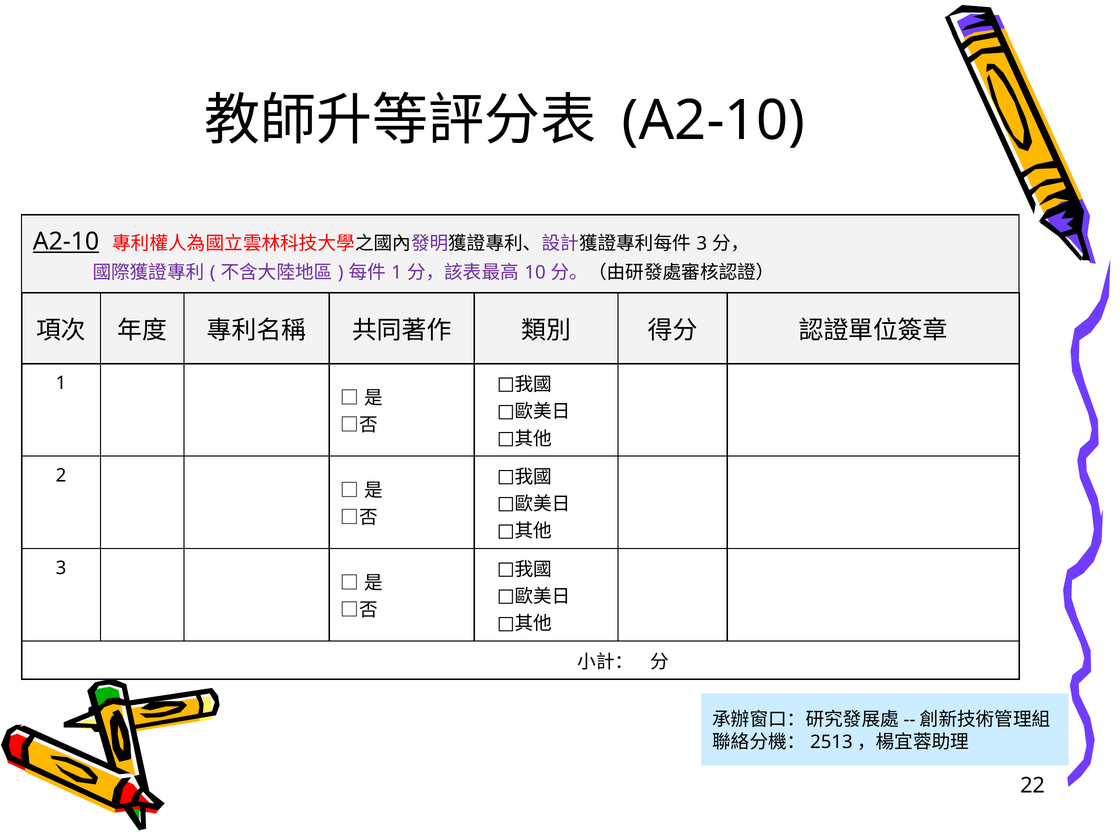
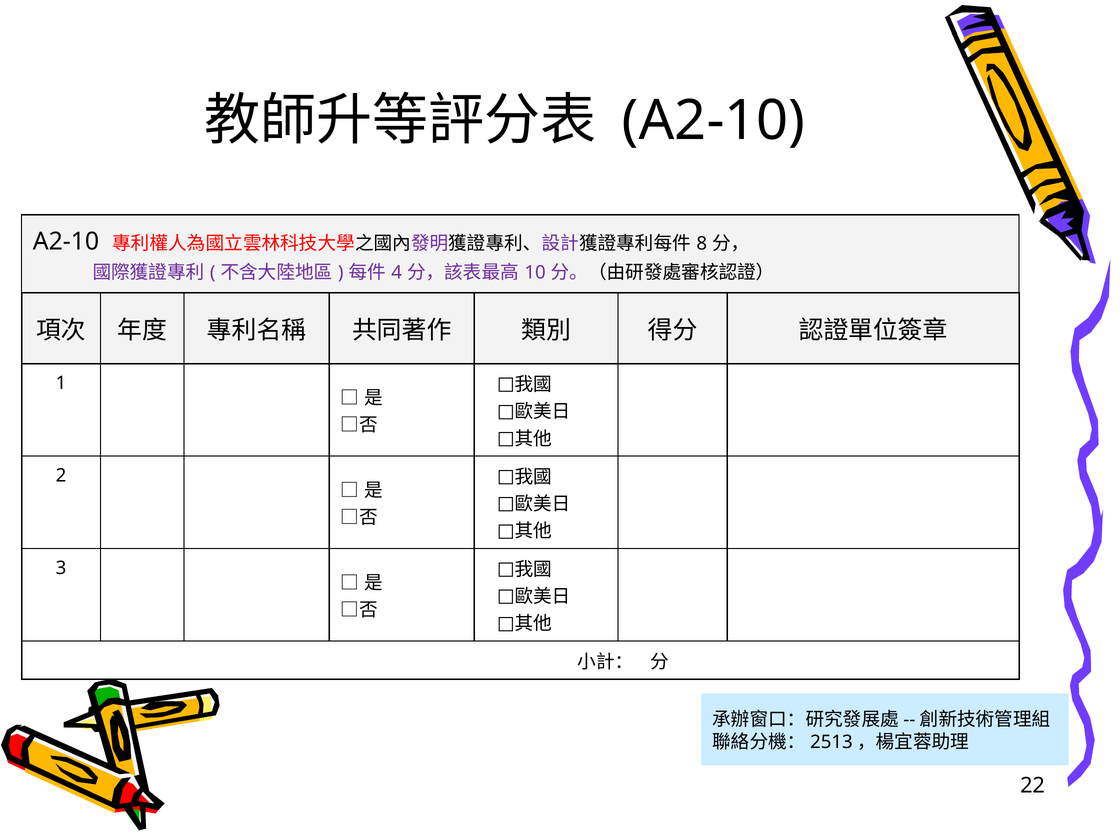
A2-10 underline: present -> none (66, 242)
3: 3 -> 8 (702, 244)
1: 1 -> 4 (397, 273)
